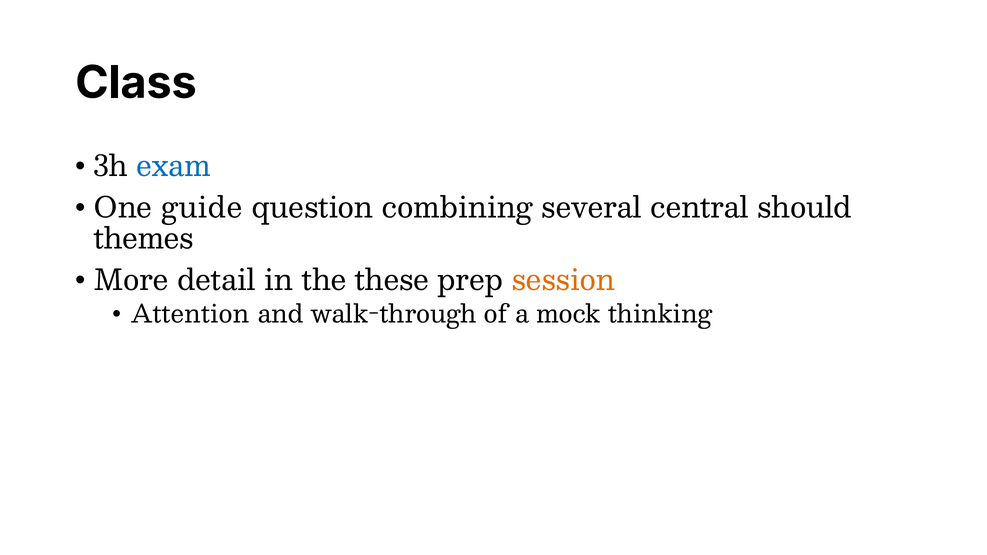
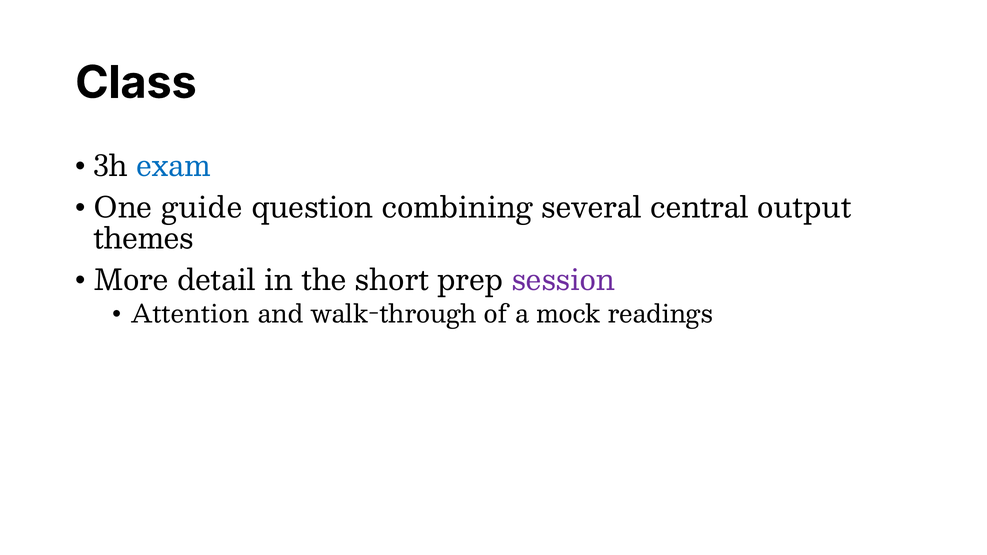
should: should -> output (804, 208)
these: these -> short (392, 281)
session colour: orange -> purple (563, 281)
thinking: thinking -> readings (660, 315)
